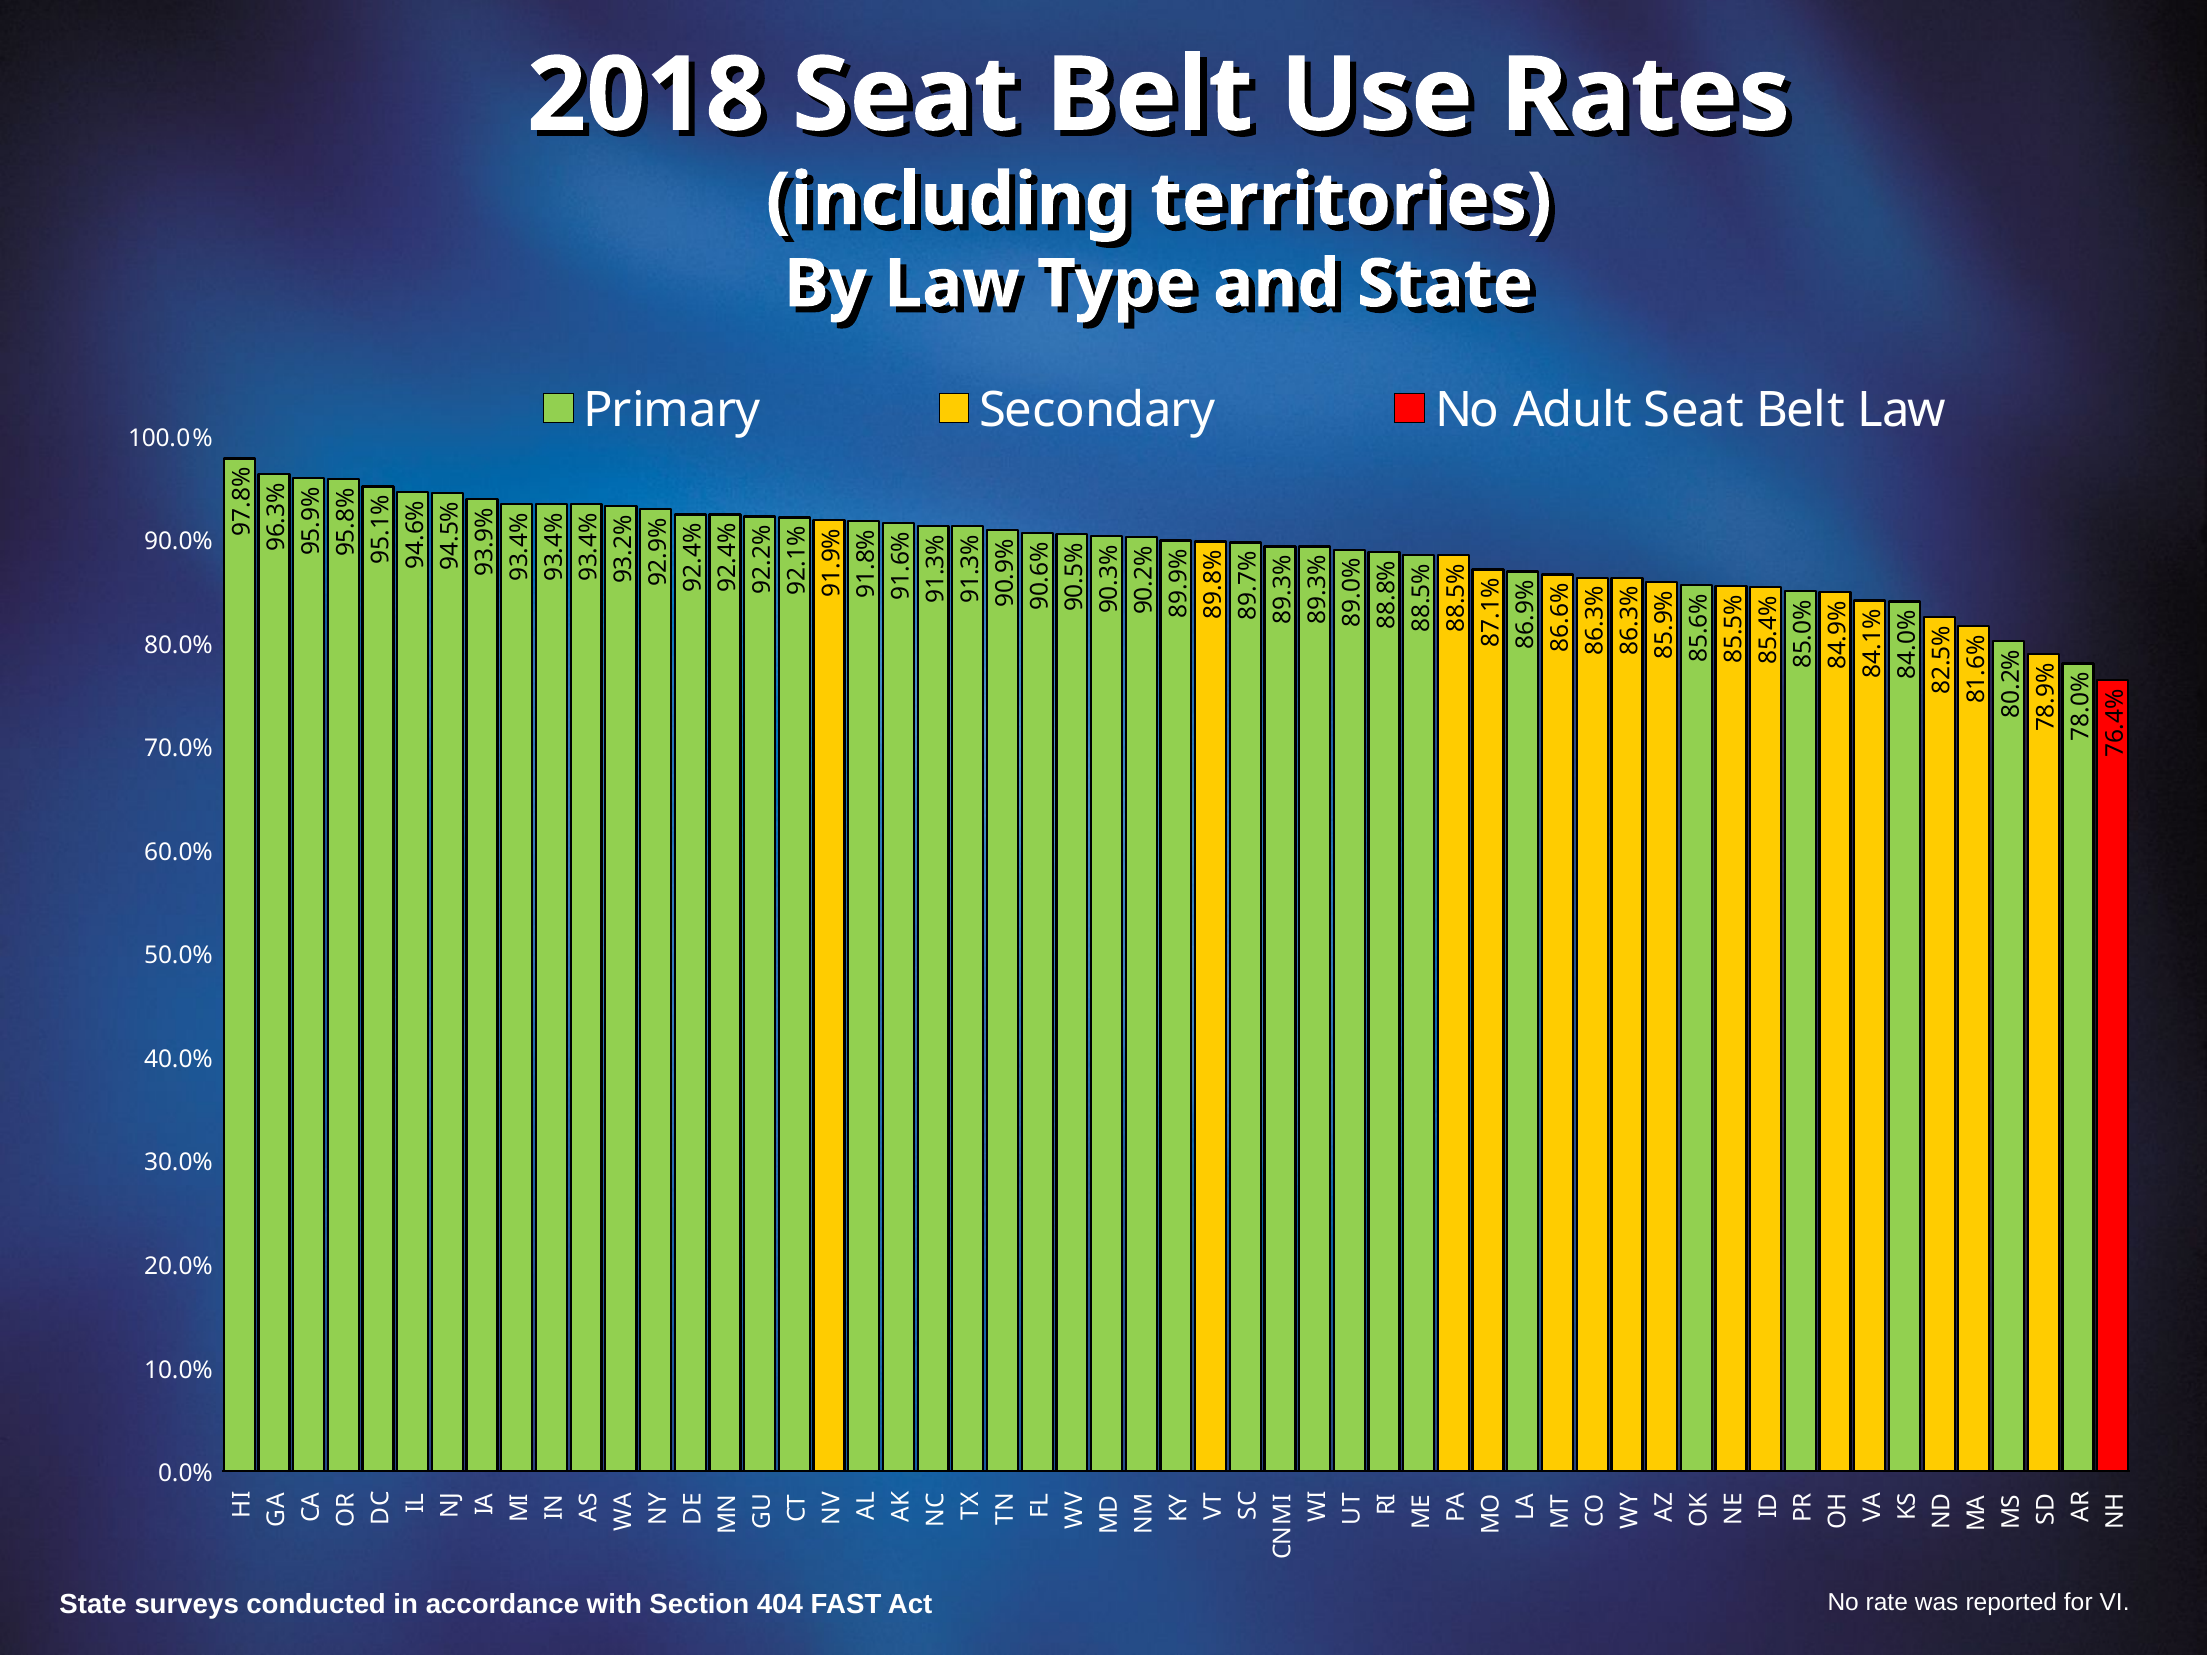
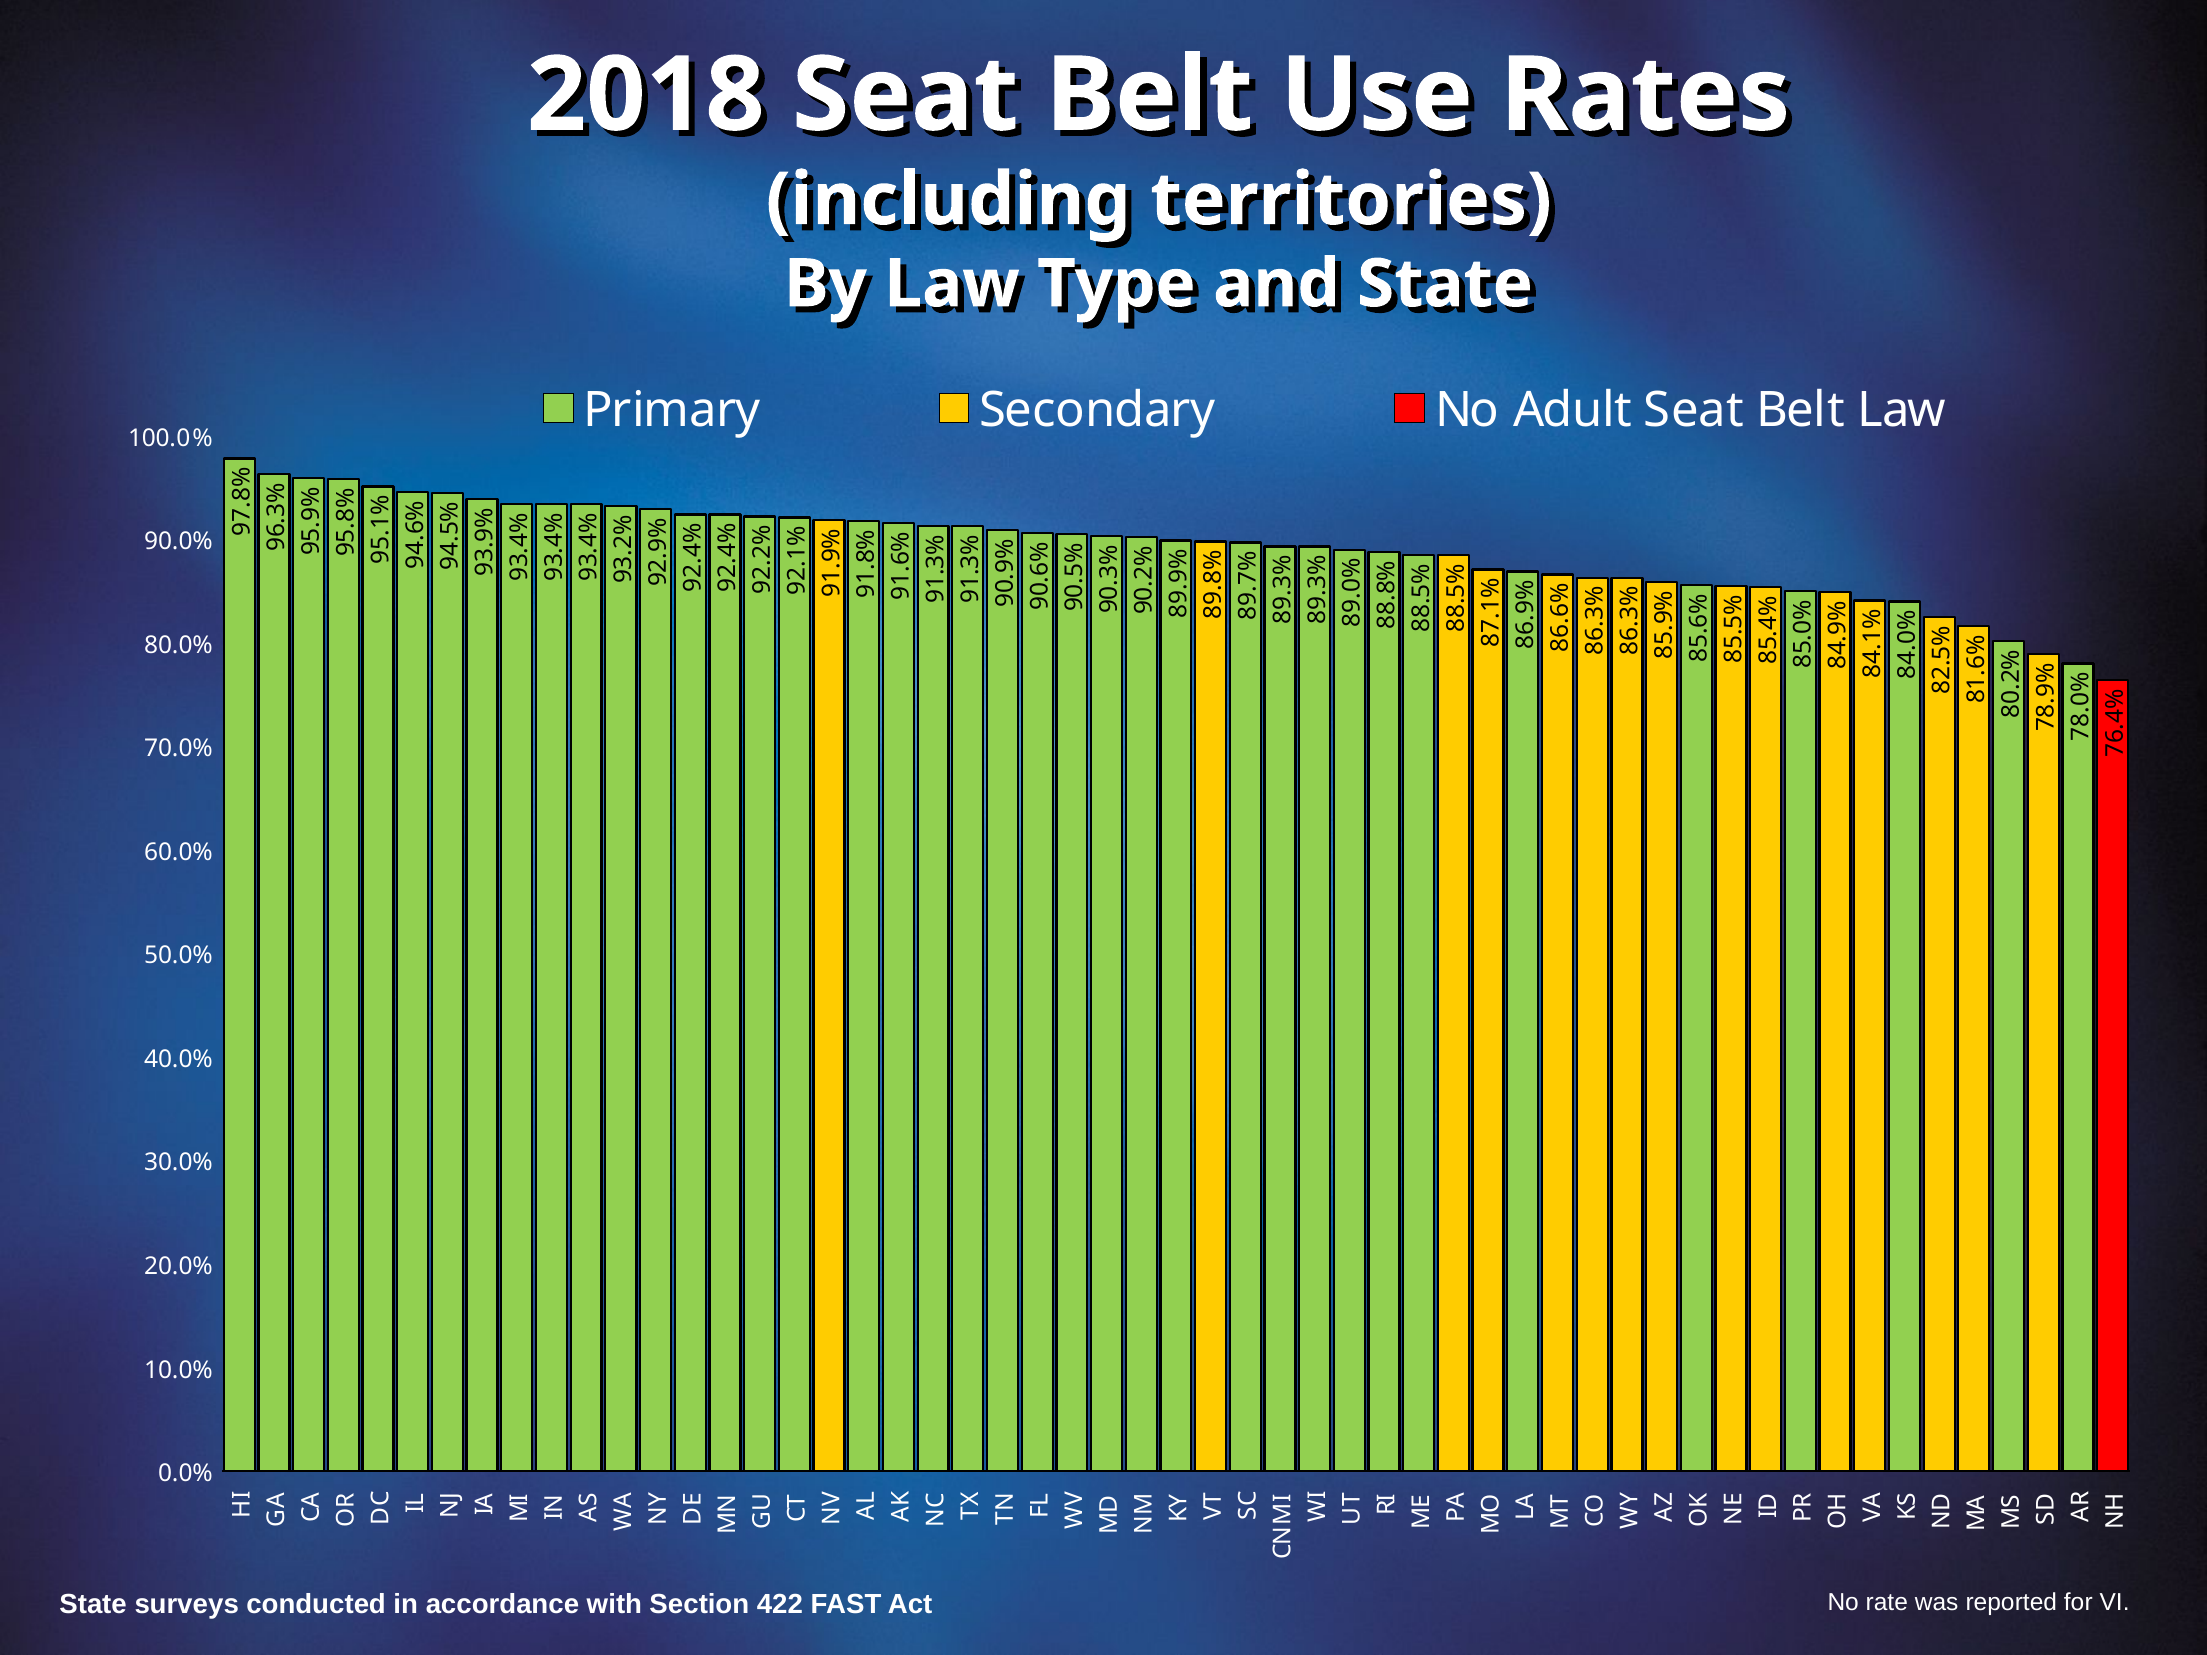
404: 404 -> 422 (780, 1605)
